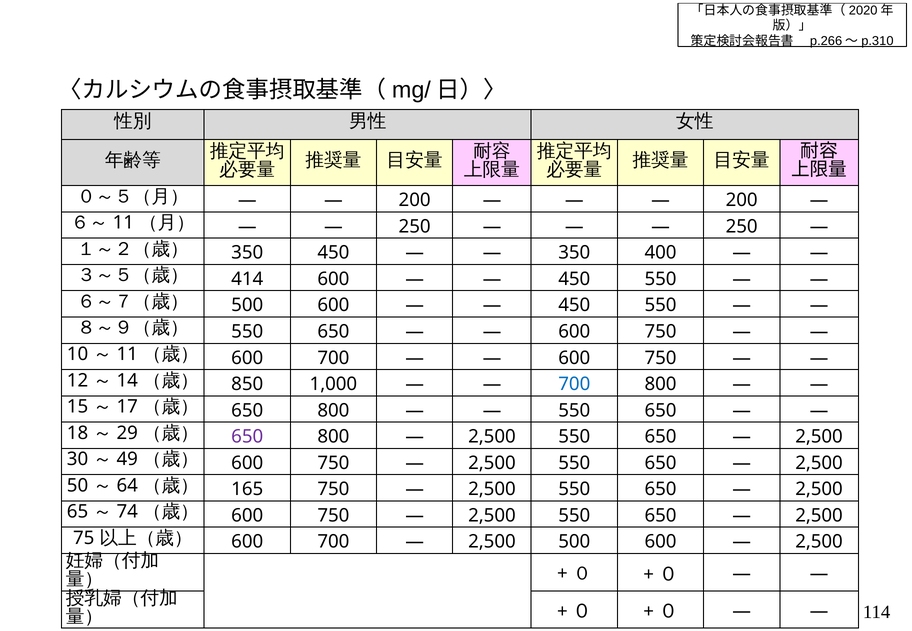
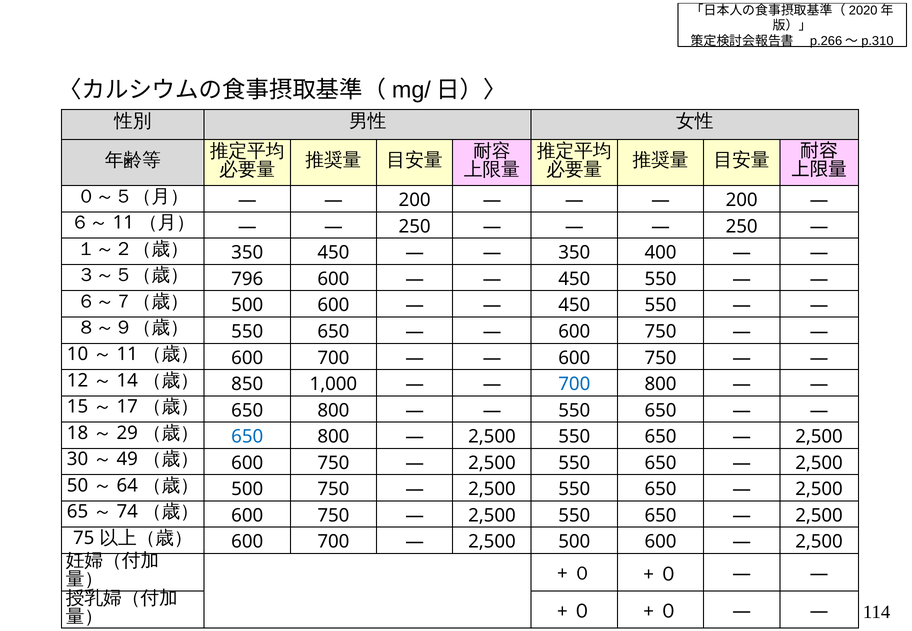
414: 414 -> 796 (247, 279)
650 colour: purple -> blue (247, 437)
165: 165 -> 500 (247, 489)
